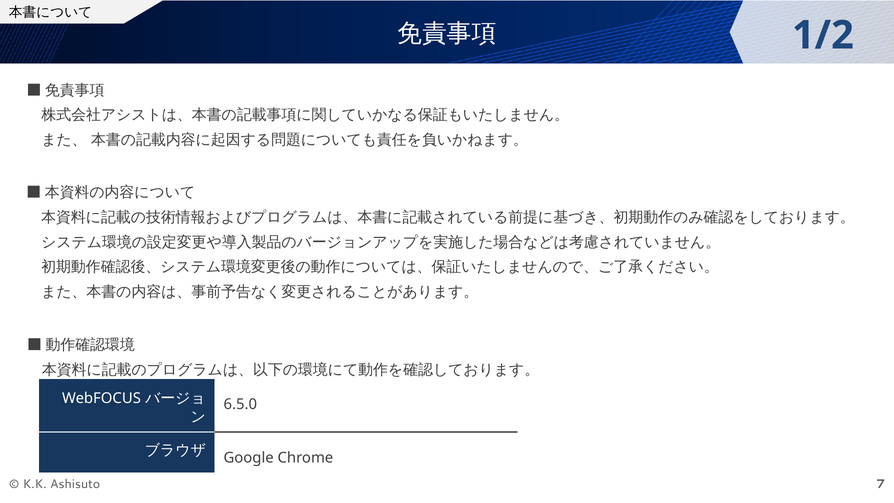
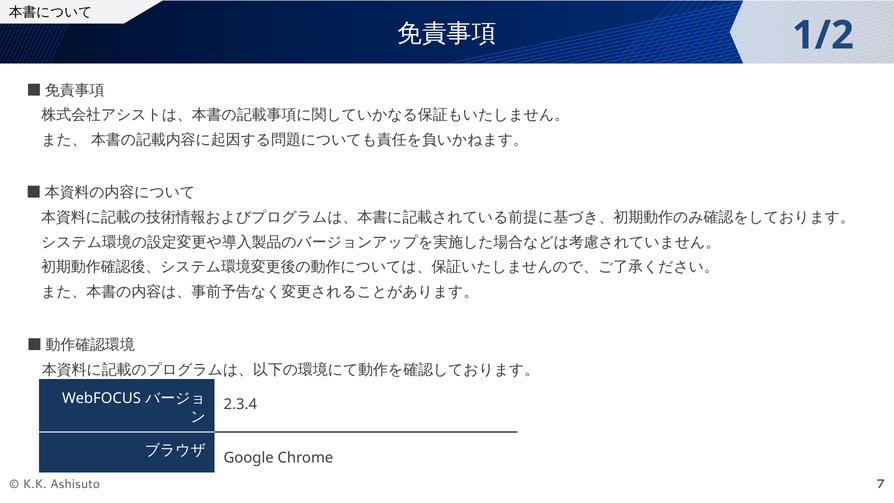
6.5.0: 6.5.0 -> 2.3.4 (240, 404)
